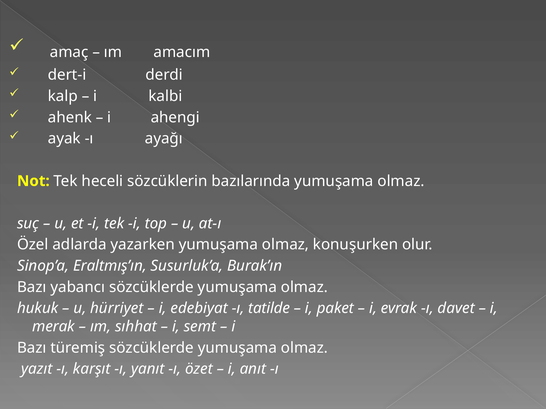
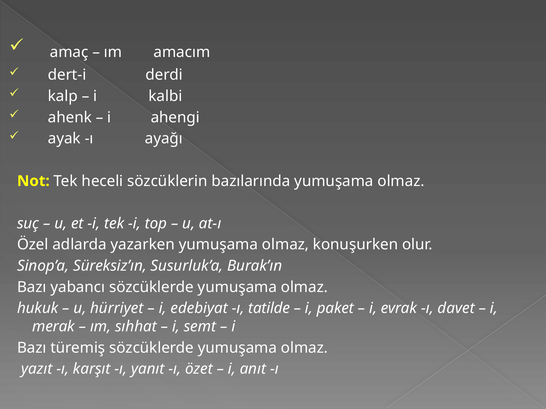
Eraltmış’ın: Eraltmış’ın -> Süreksiz’ın (110, 266)
